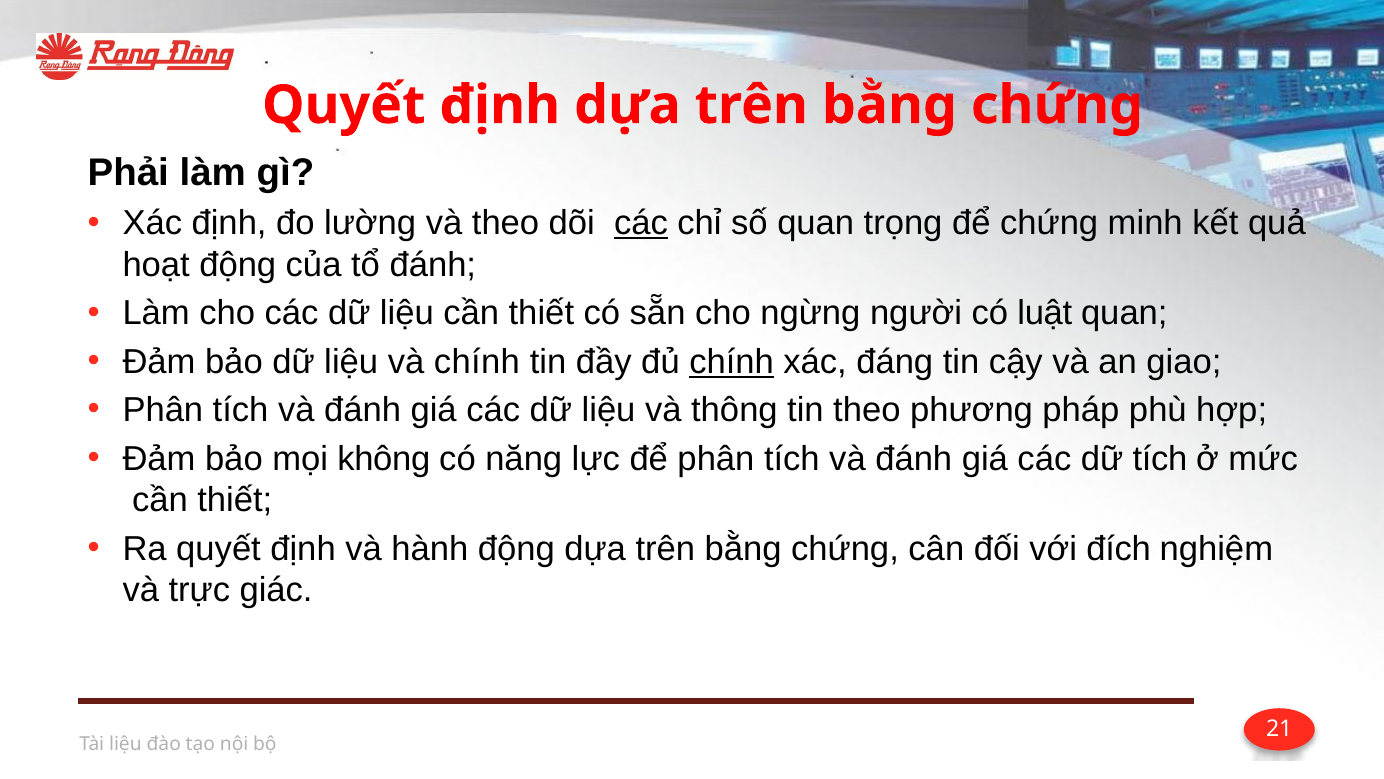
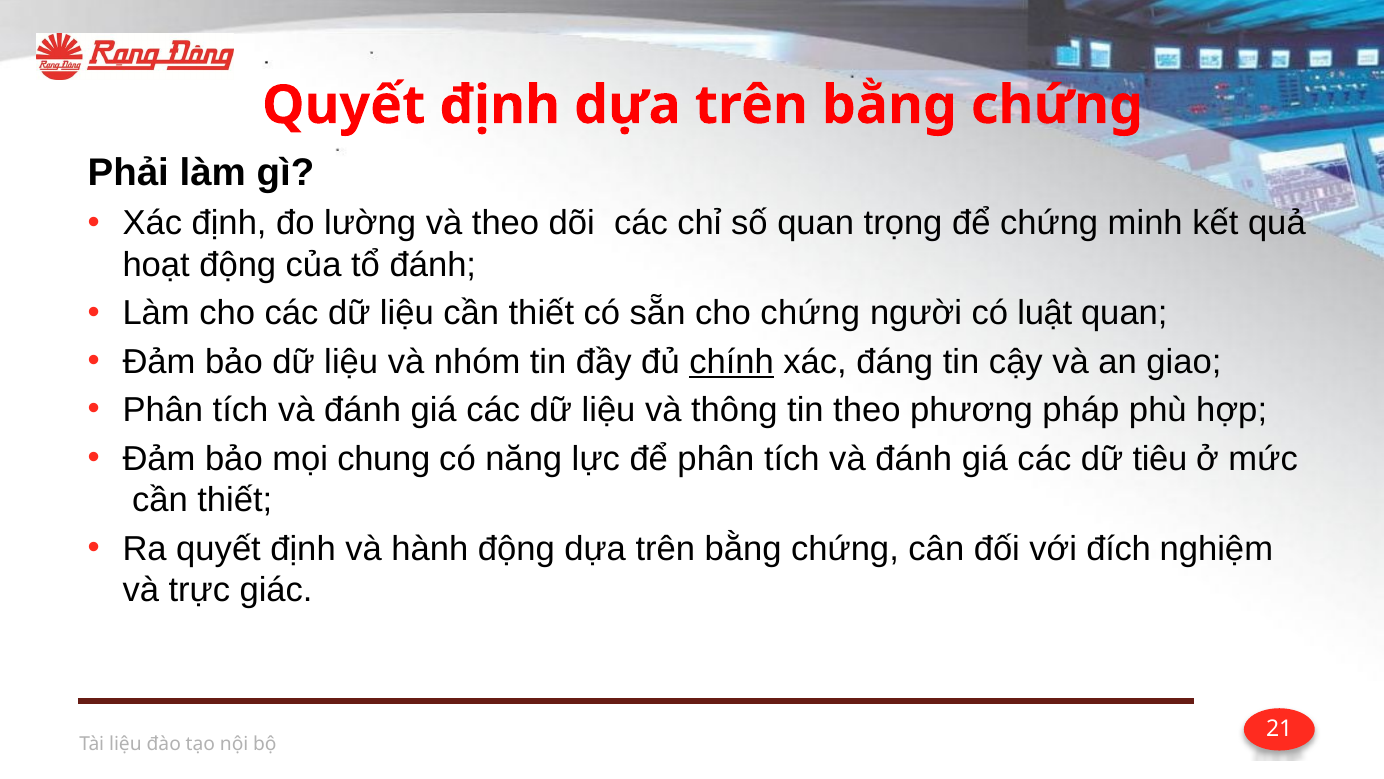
các underline: present -> none (641, 223)
cho ngừng: ngừng -> chứng (810, 313)
và chính: chính -> nhóm (477, 362)
không: không -> chung (384, 459)
dữ tích: tích -> tiêu (1160, 459)
